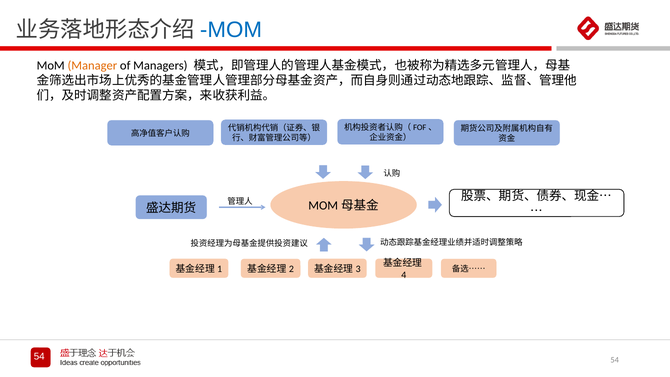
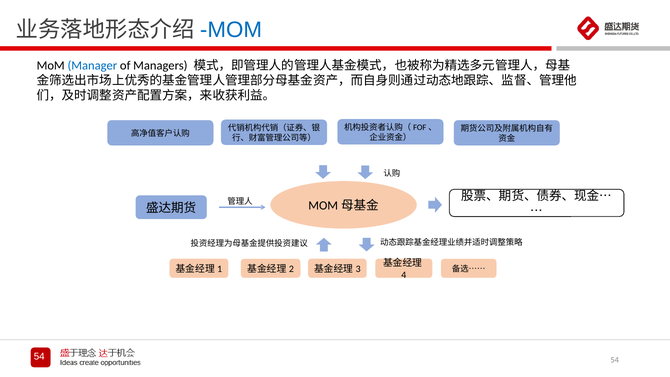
Manager colour: orange -> blue (92, 65)
